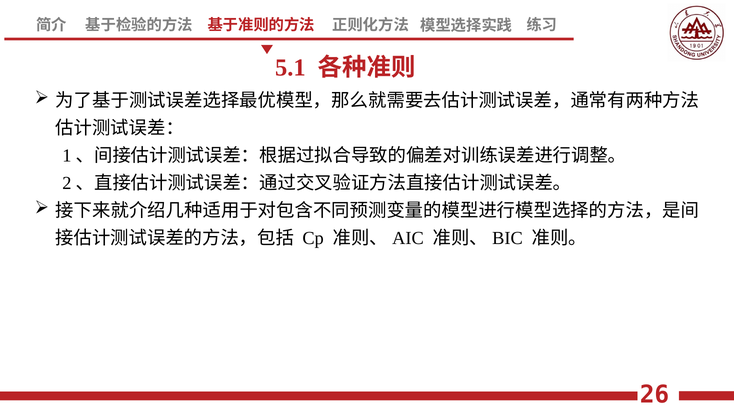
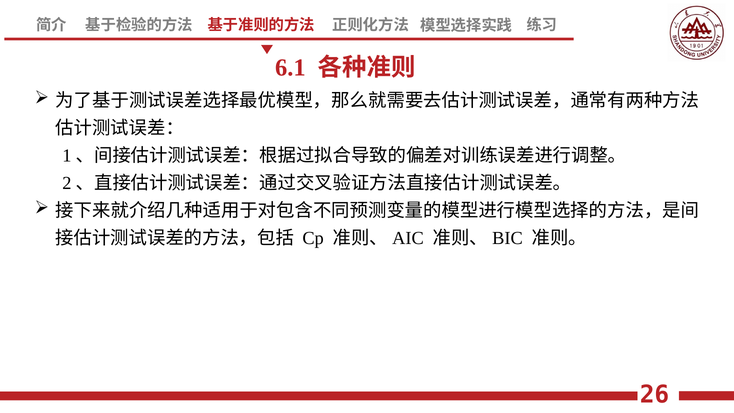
5.1: 5.1 -> 6.1 (290, 68)
